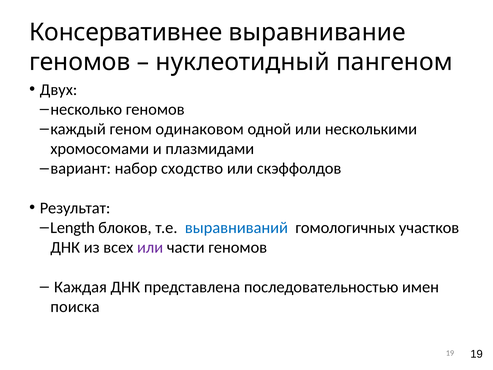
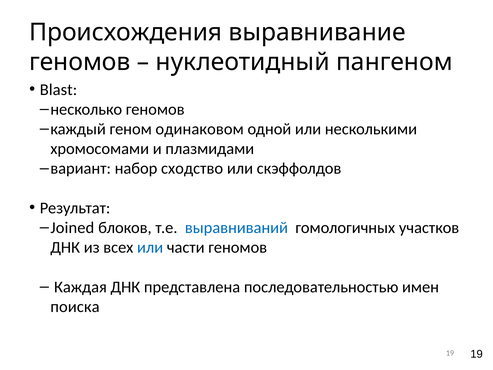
Консервативнее: Консервативнее -> Происхождения (126, 32)
Двух: Двух -> Blast (59, 90)
Length: Length -> Joined (72, 228)
или colour: purple -> blue (150, 247)
